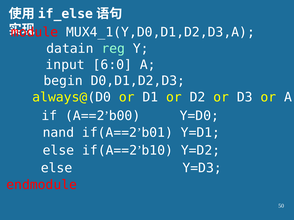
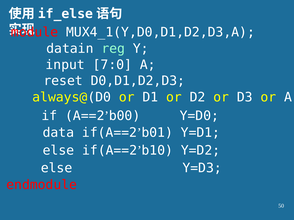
6:0: 6:0 -> 7:0 (112, 65)
begin: begin -> reset (63, 81)
nand: nand -> data (58, 133)
